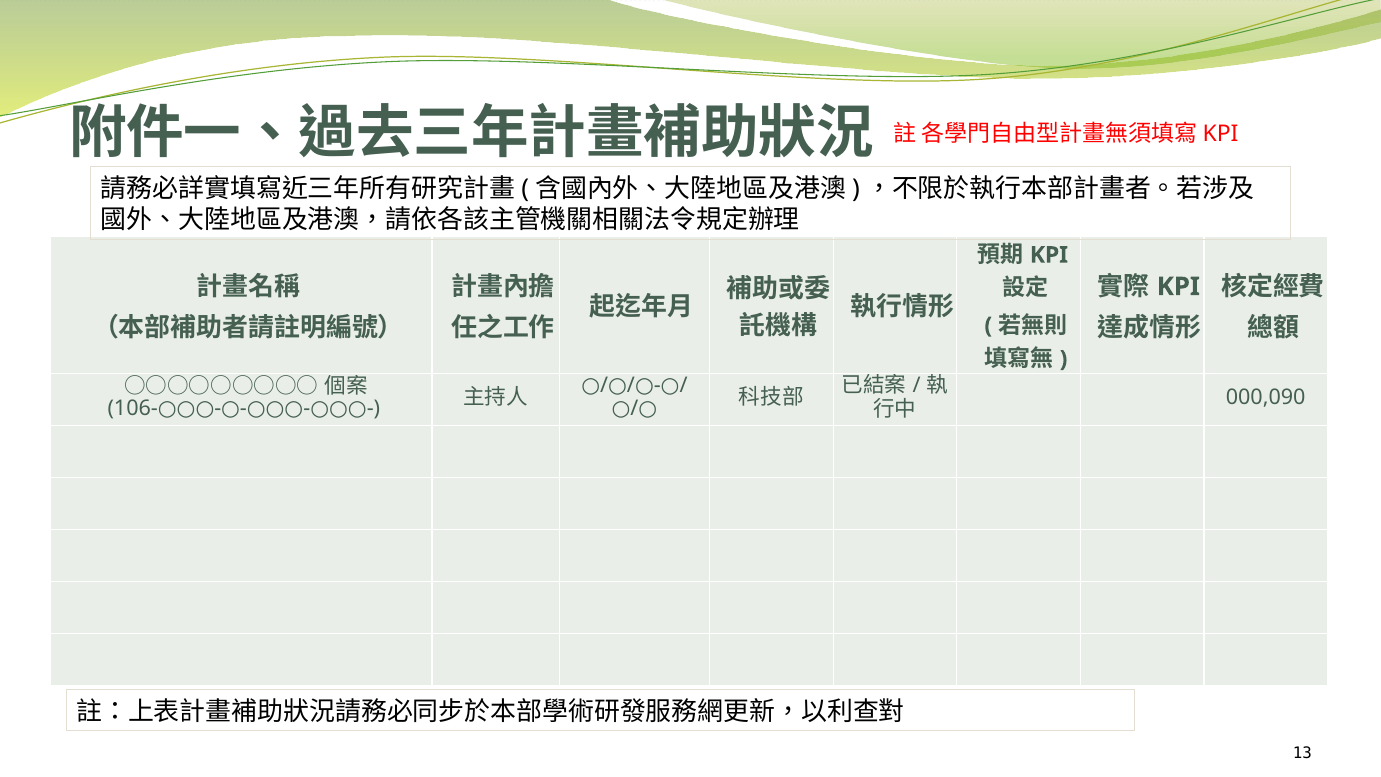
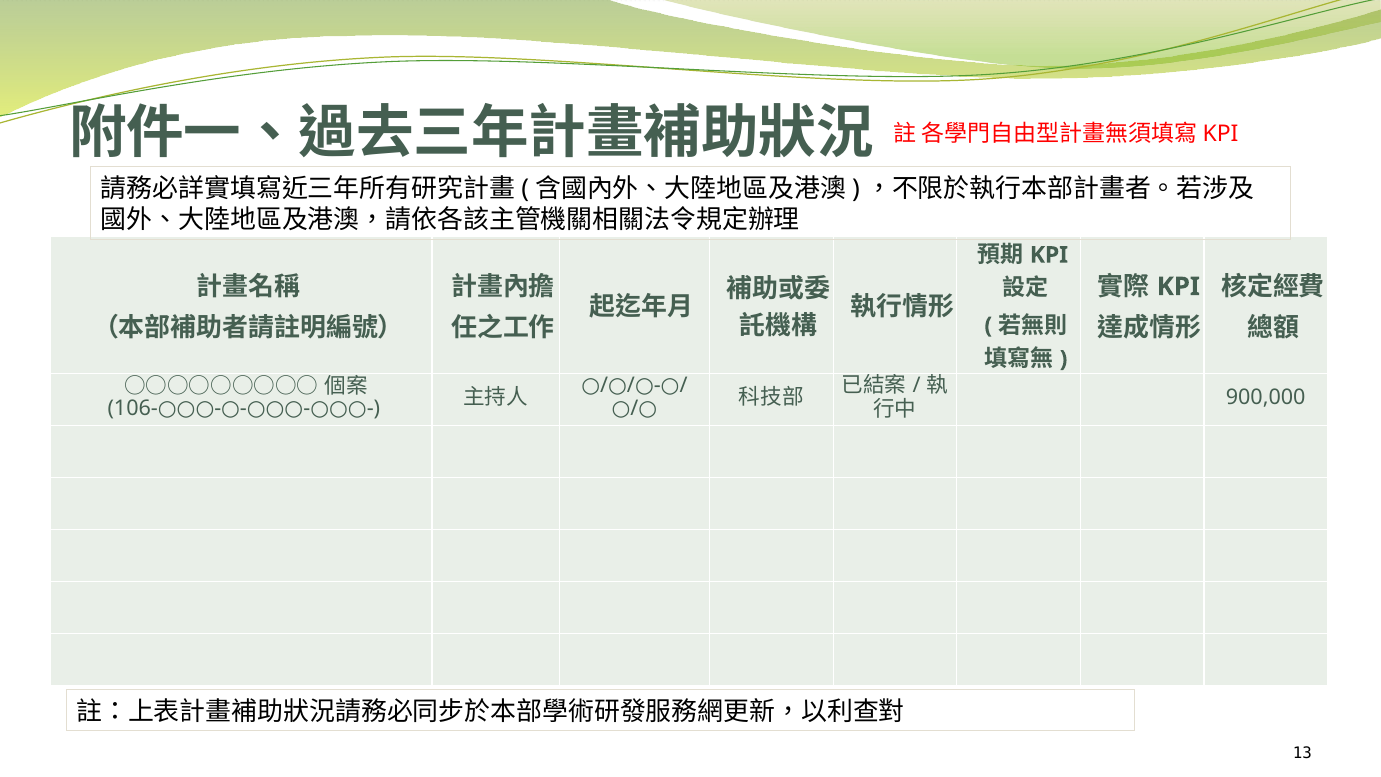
000,090: 000,090 -> 900,000 (1266, 397)
